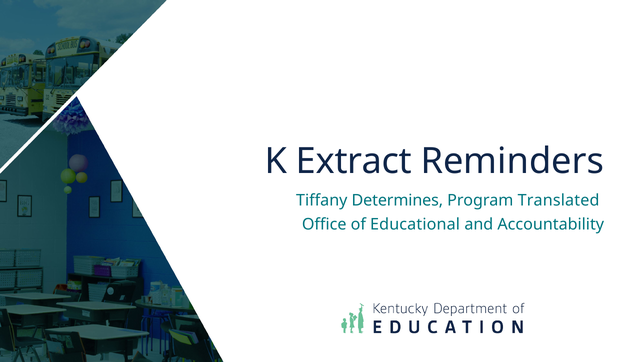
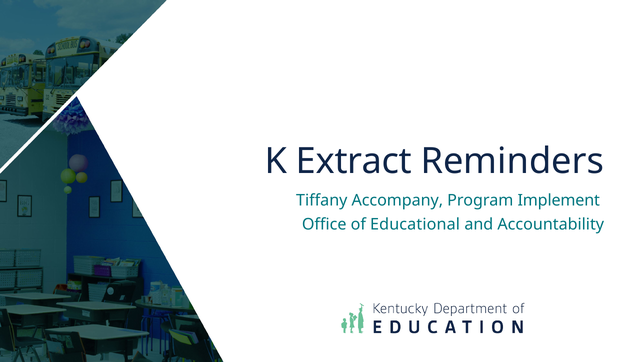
Determines: Determines -> Accompany (397, 201)
Translated: Translated -> Implement (559, 201)
